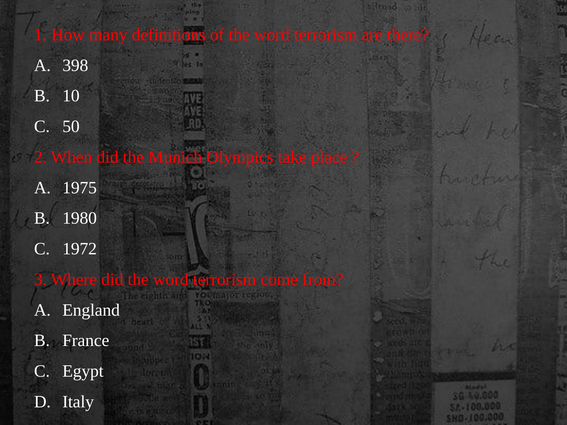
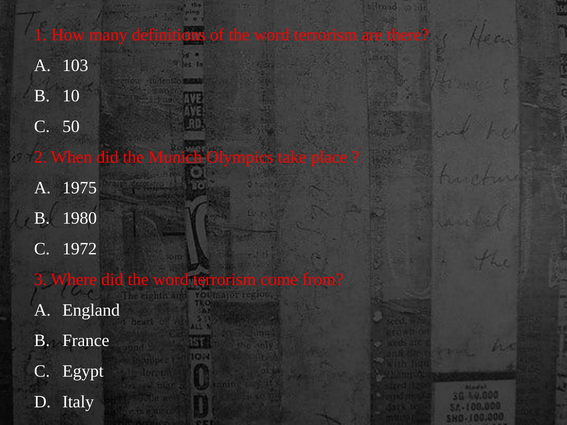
398: 398 -> 103 (75, 65)
